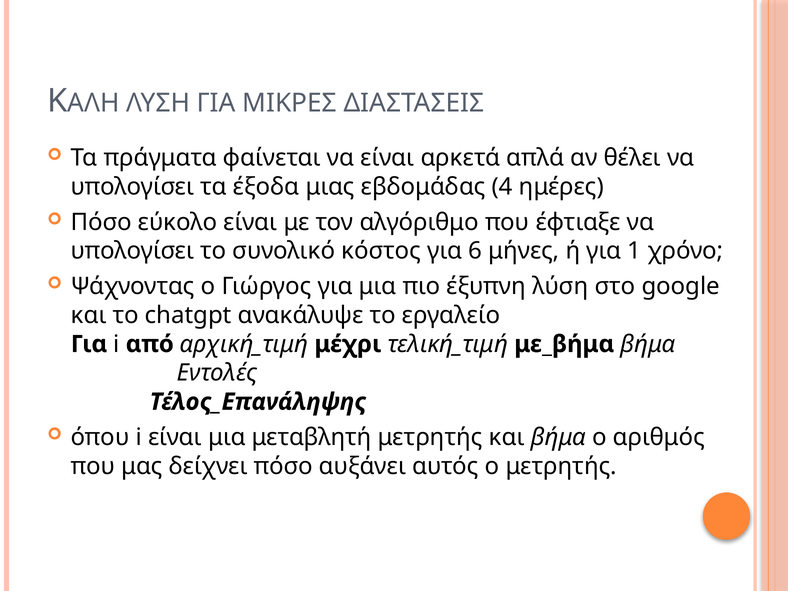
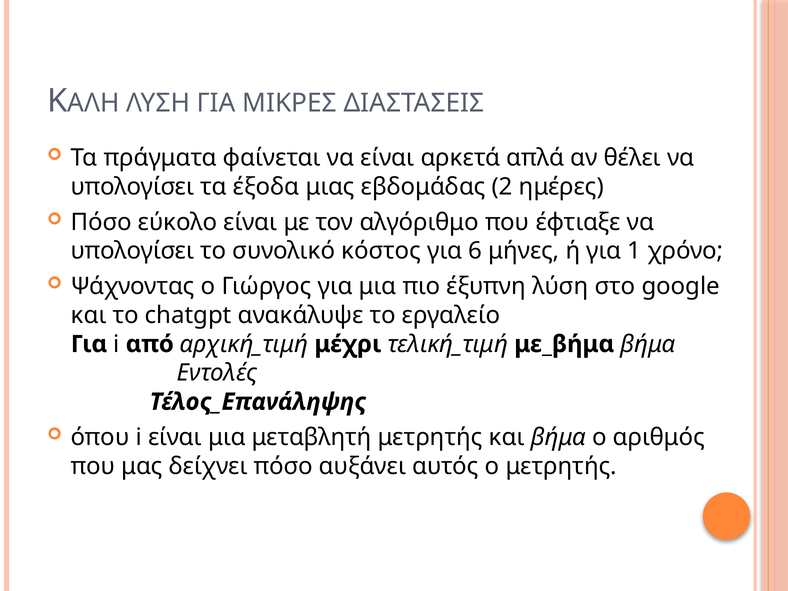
4: 4 -> 2 (502, 187)
